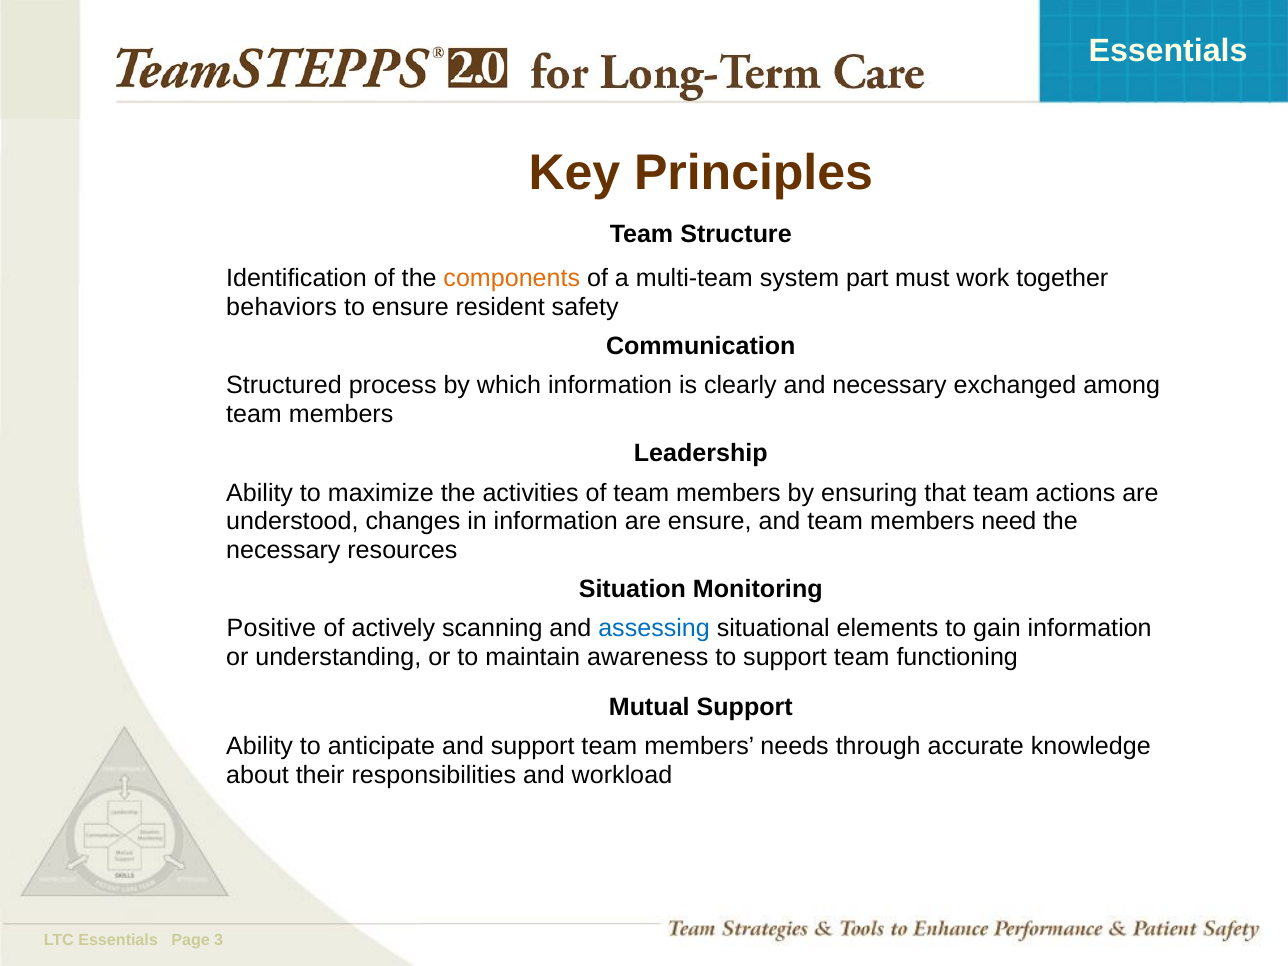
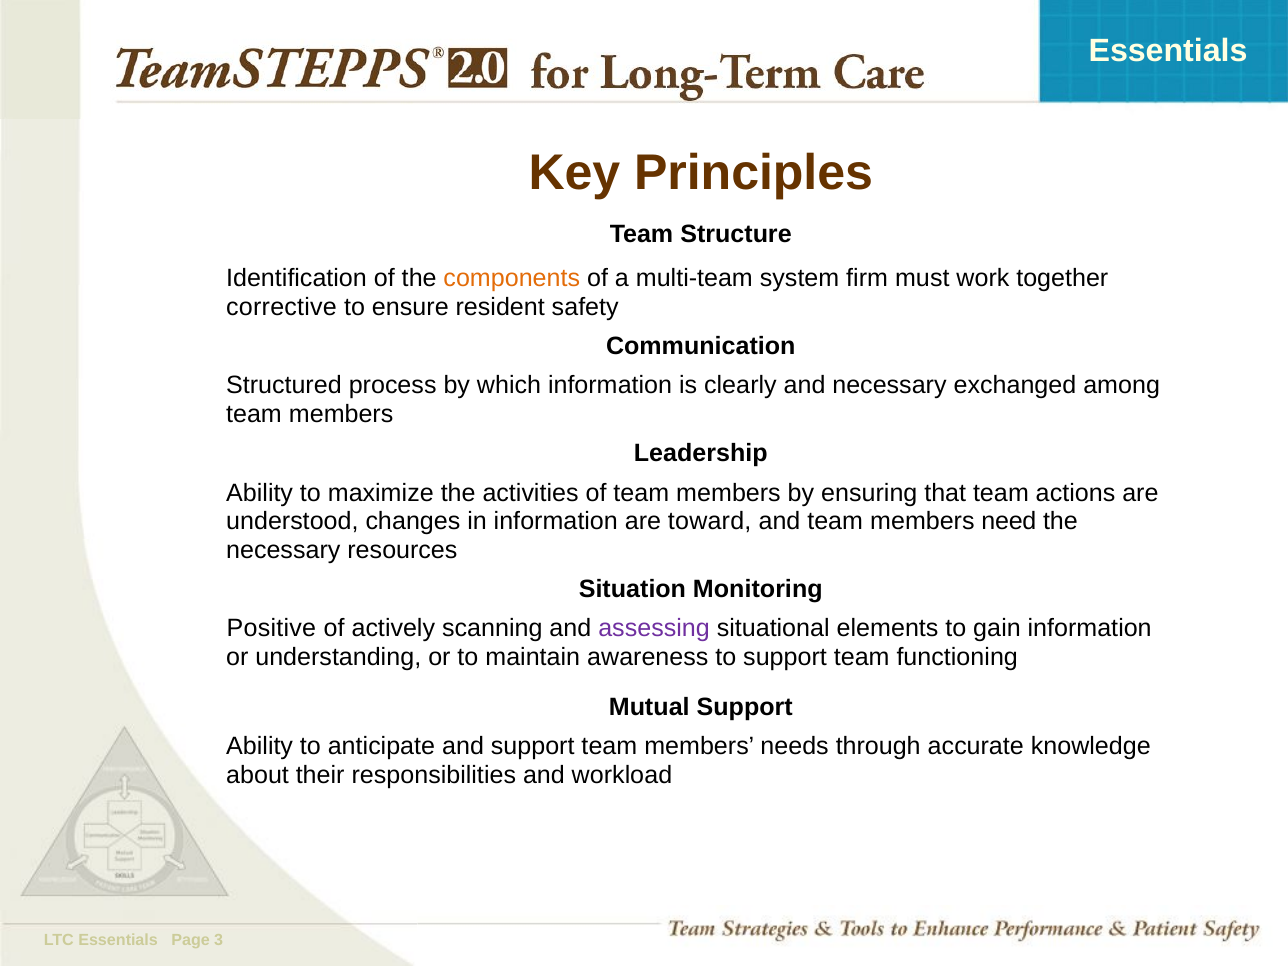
part: part -> firm (867, 278)
behaviors: behaviors -> corrective (282, 307)
are ensure: ensure -> toward (710, 521)
assessing colour: blue -> purple (654, 628)
